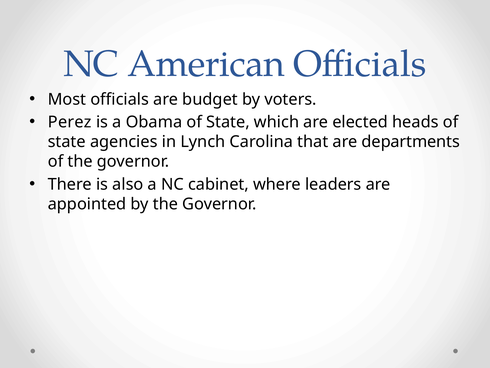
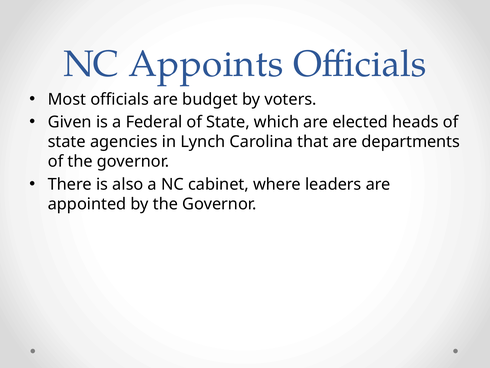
American: American -> Appoints (206, 64)
Perez: Perez -> Given (70, 122)
Obama: Obama -> Federal (154, 122)
